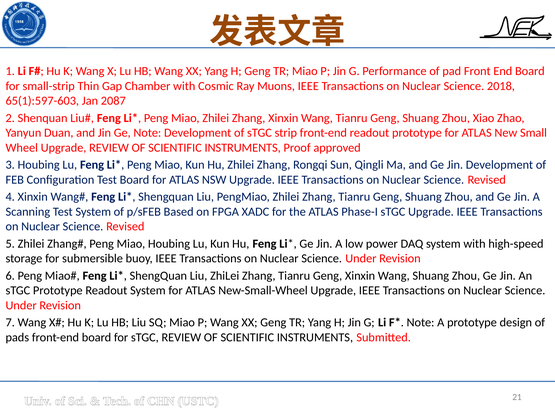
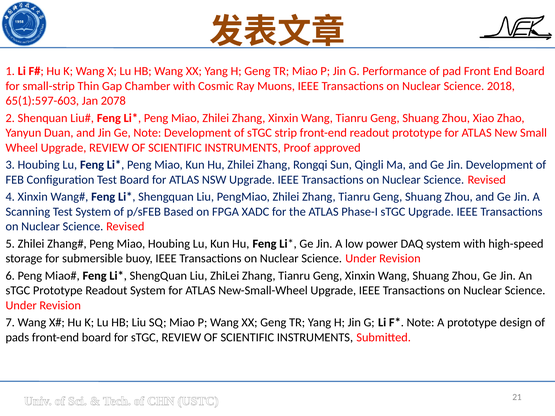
2087: 2087 -> 2078 (113, 101)
